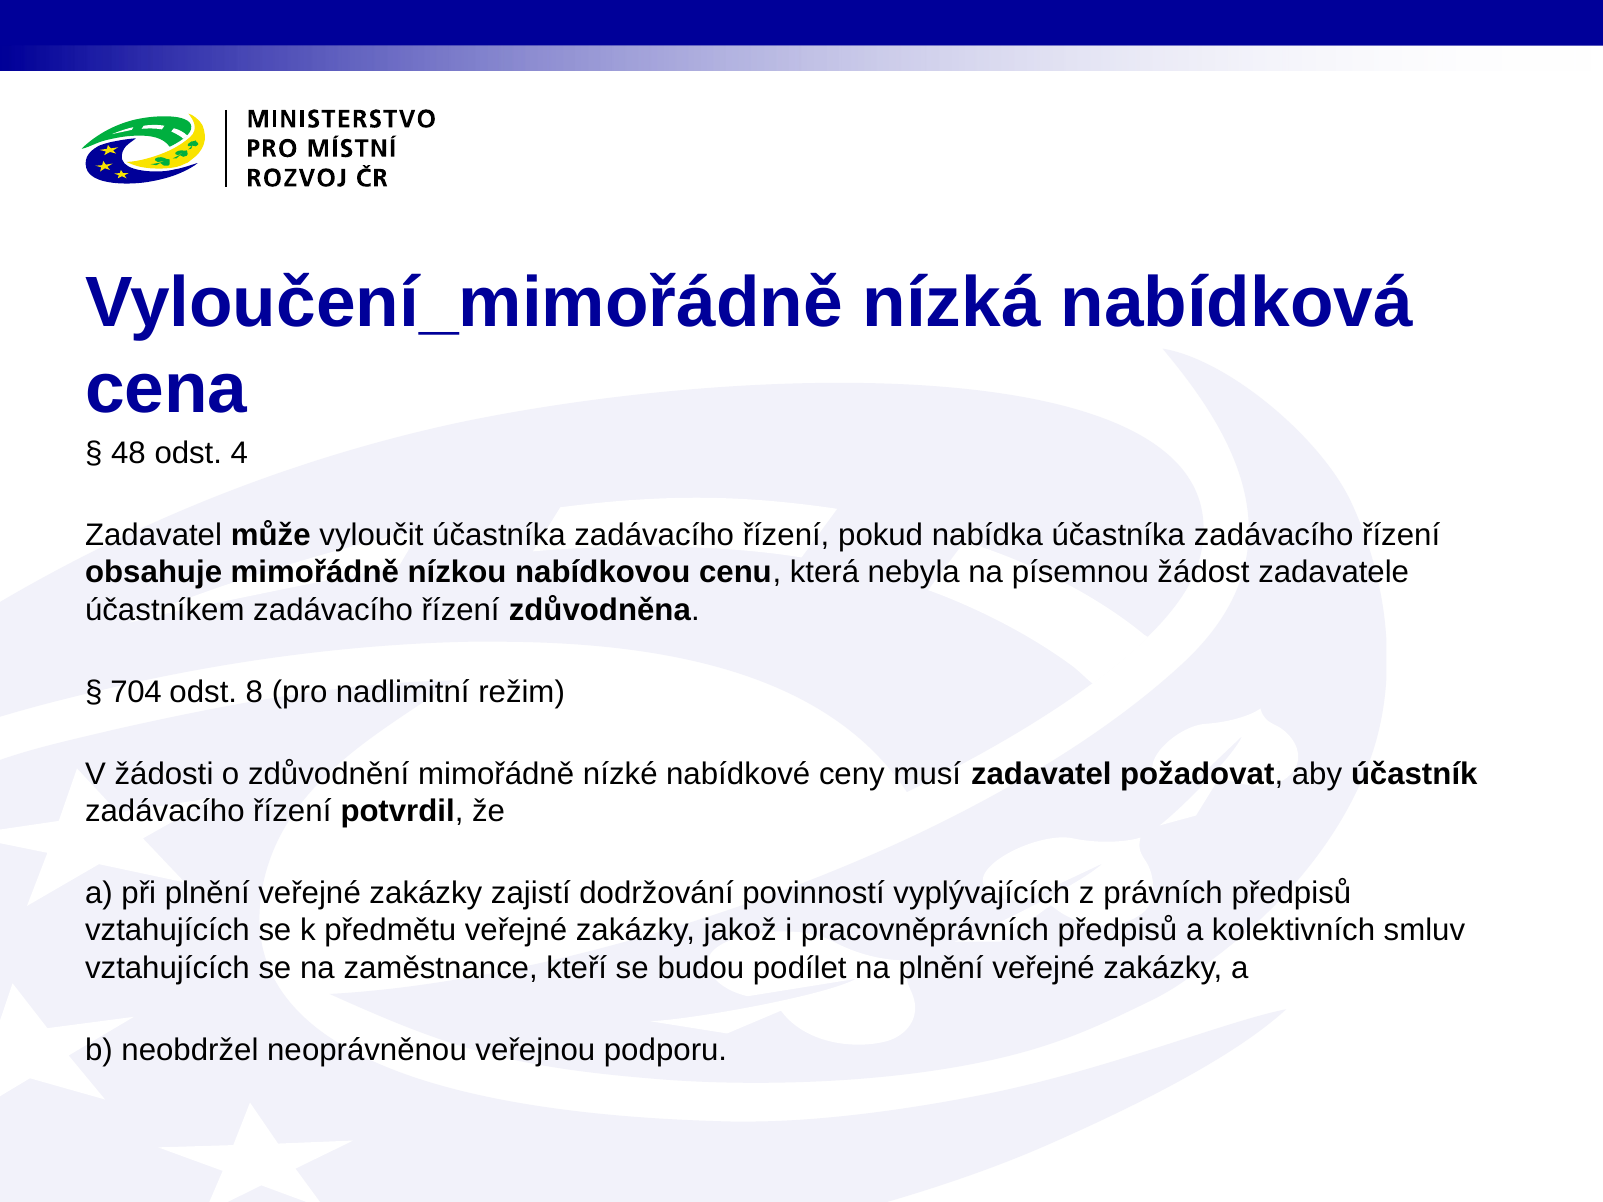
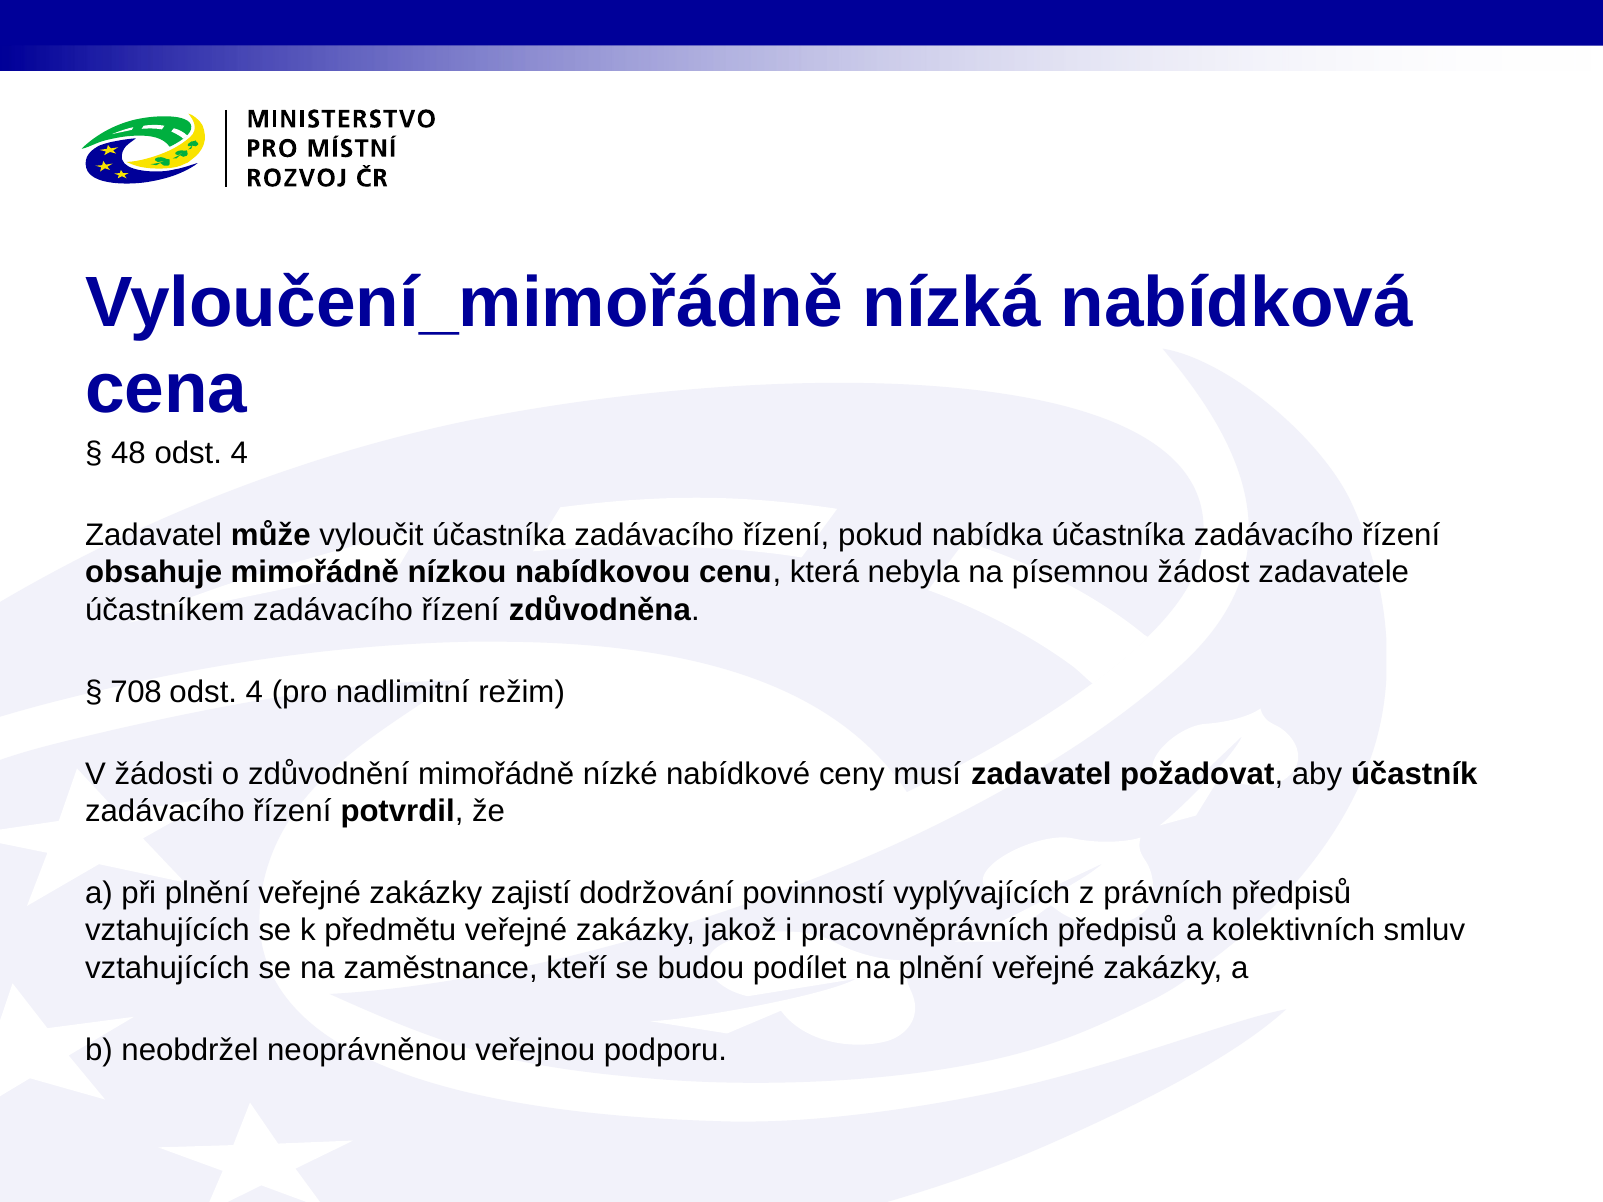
704: 704 -> 708 (136, 692)
8: 8 -> 4 (254, 692)
